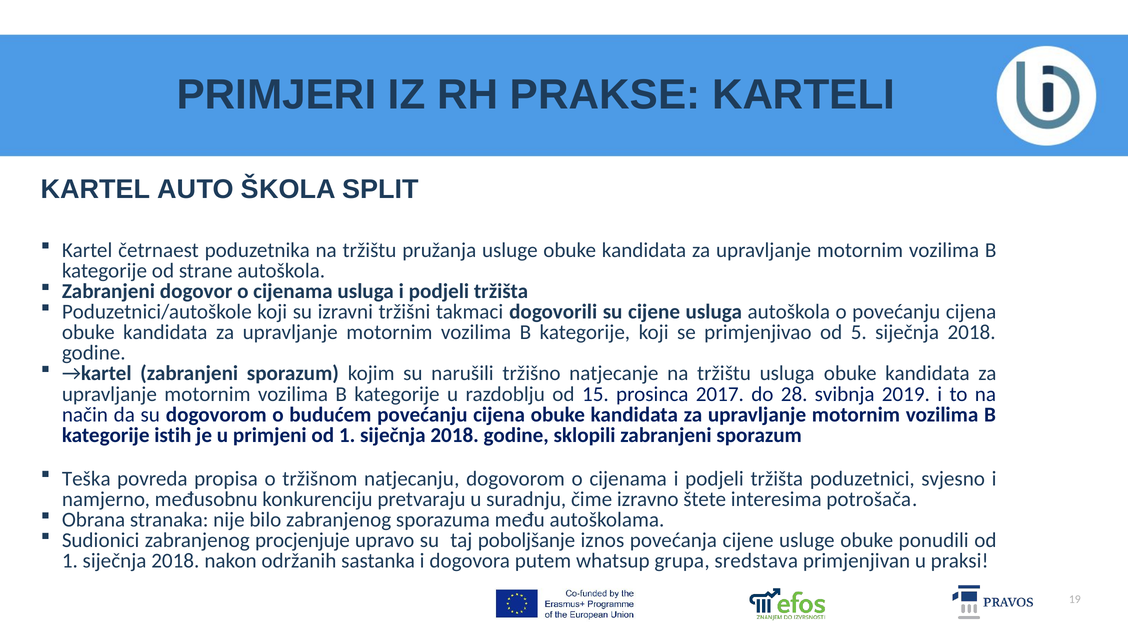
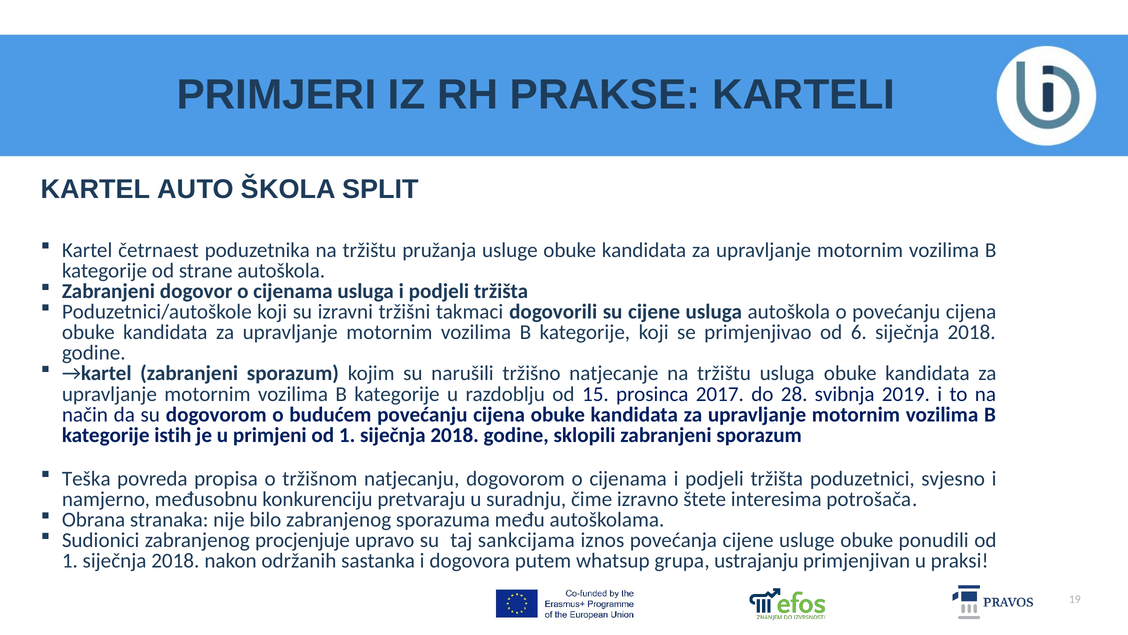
5: 5 -> 6 (859, 332)
poboljšanje: poboljšanje -> sankcijama (526, 540)
sredstava: sredstava -> ustrajanju (756, 560)
